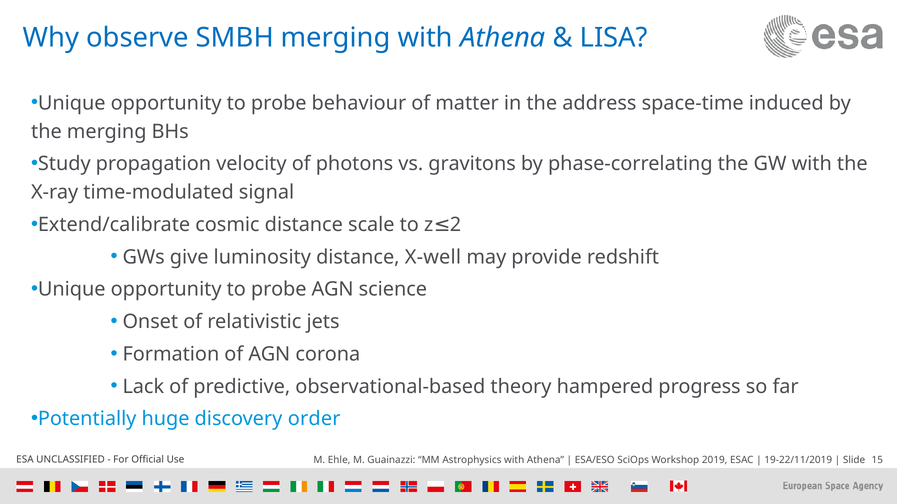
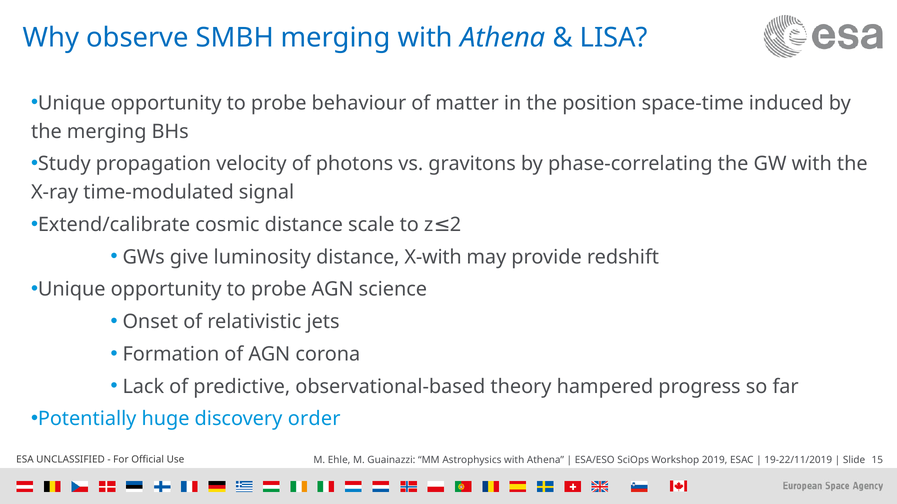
address: address -> position (599, 103)
X-well: X-well -> X-with (433, 257)
